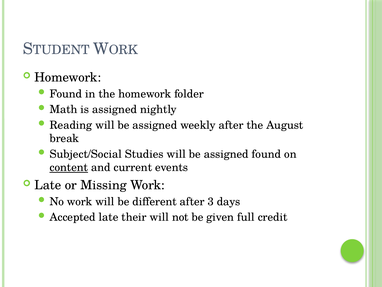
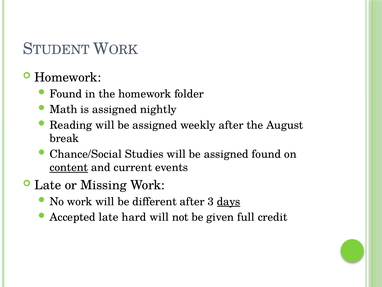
Subject/Social: Subject/Social -> Chance/Social (86, 154)
days underline: none -> present (229, 201)
their: their -> hard (134, 217)
